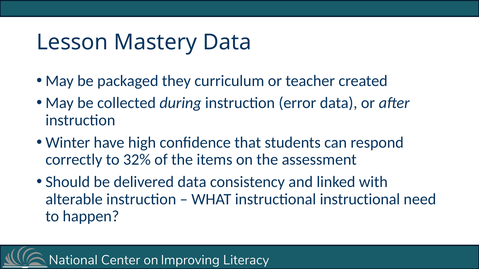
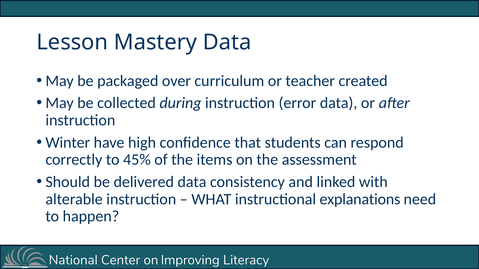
they: they -> over (176, 81)
32%: 32% -> 45% (137, 160)
instructional instructional: instructional -> explanations (360, 199)
